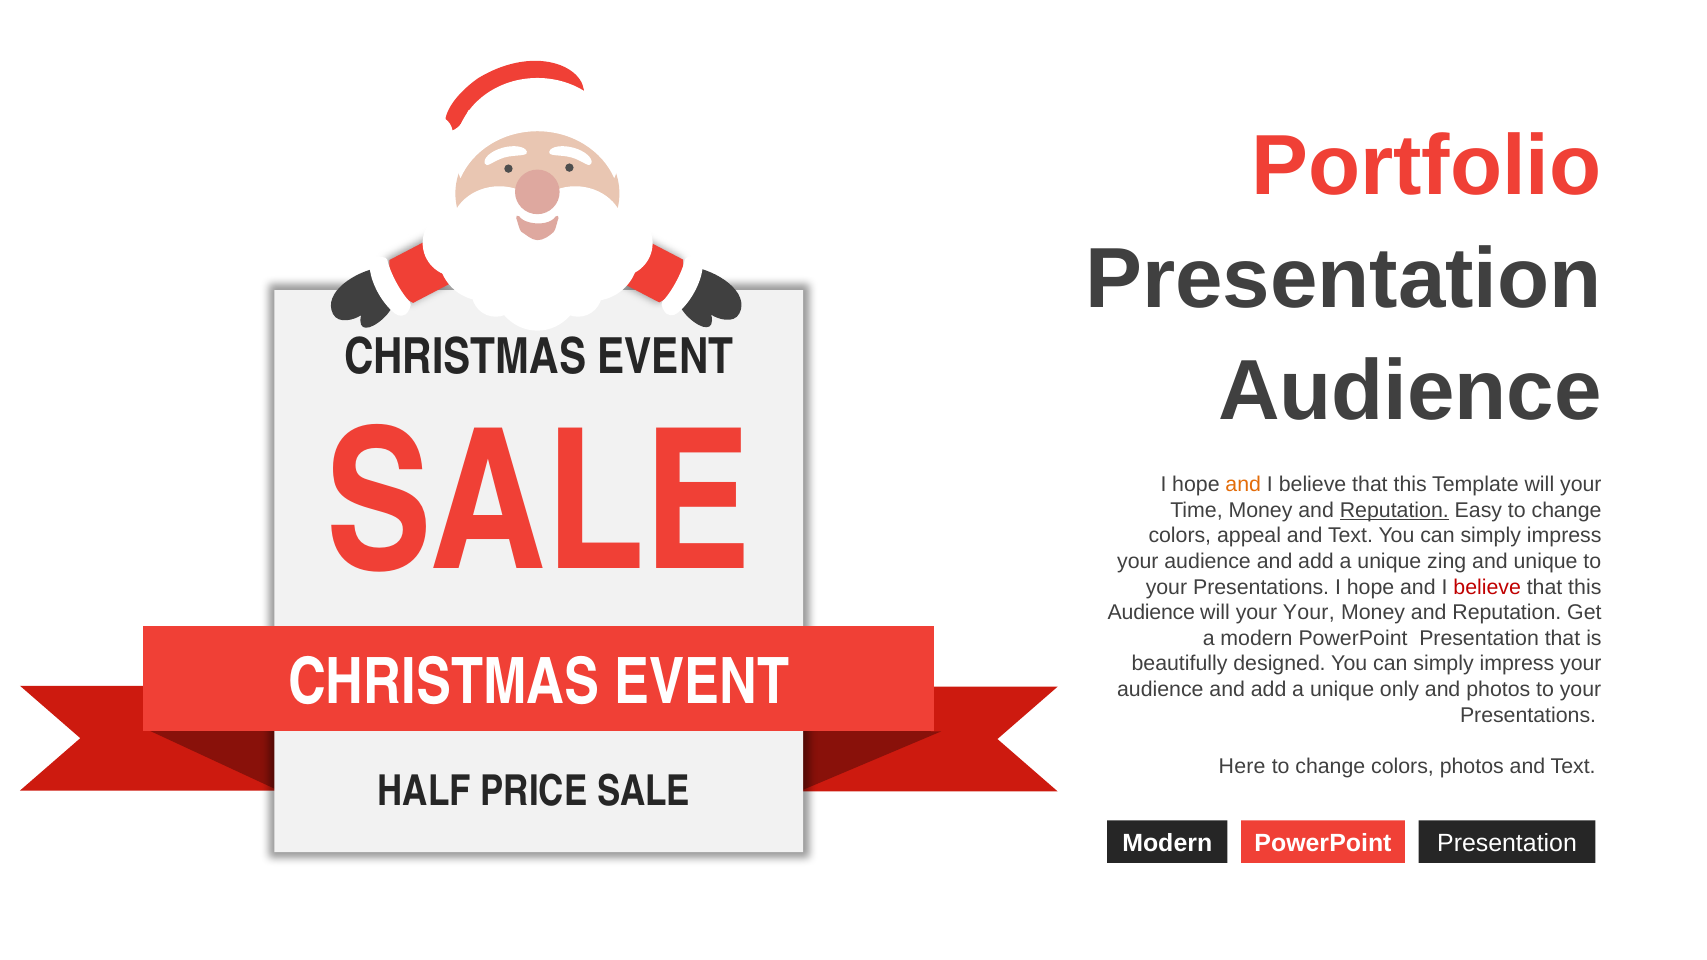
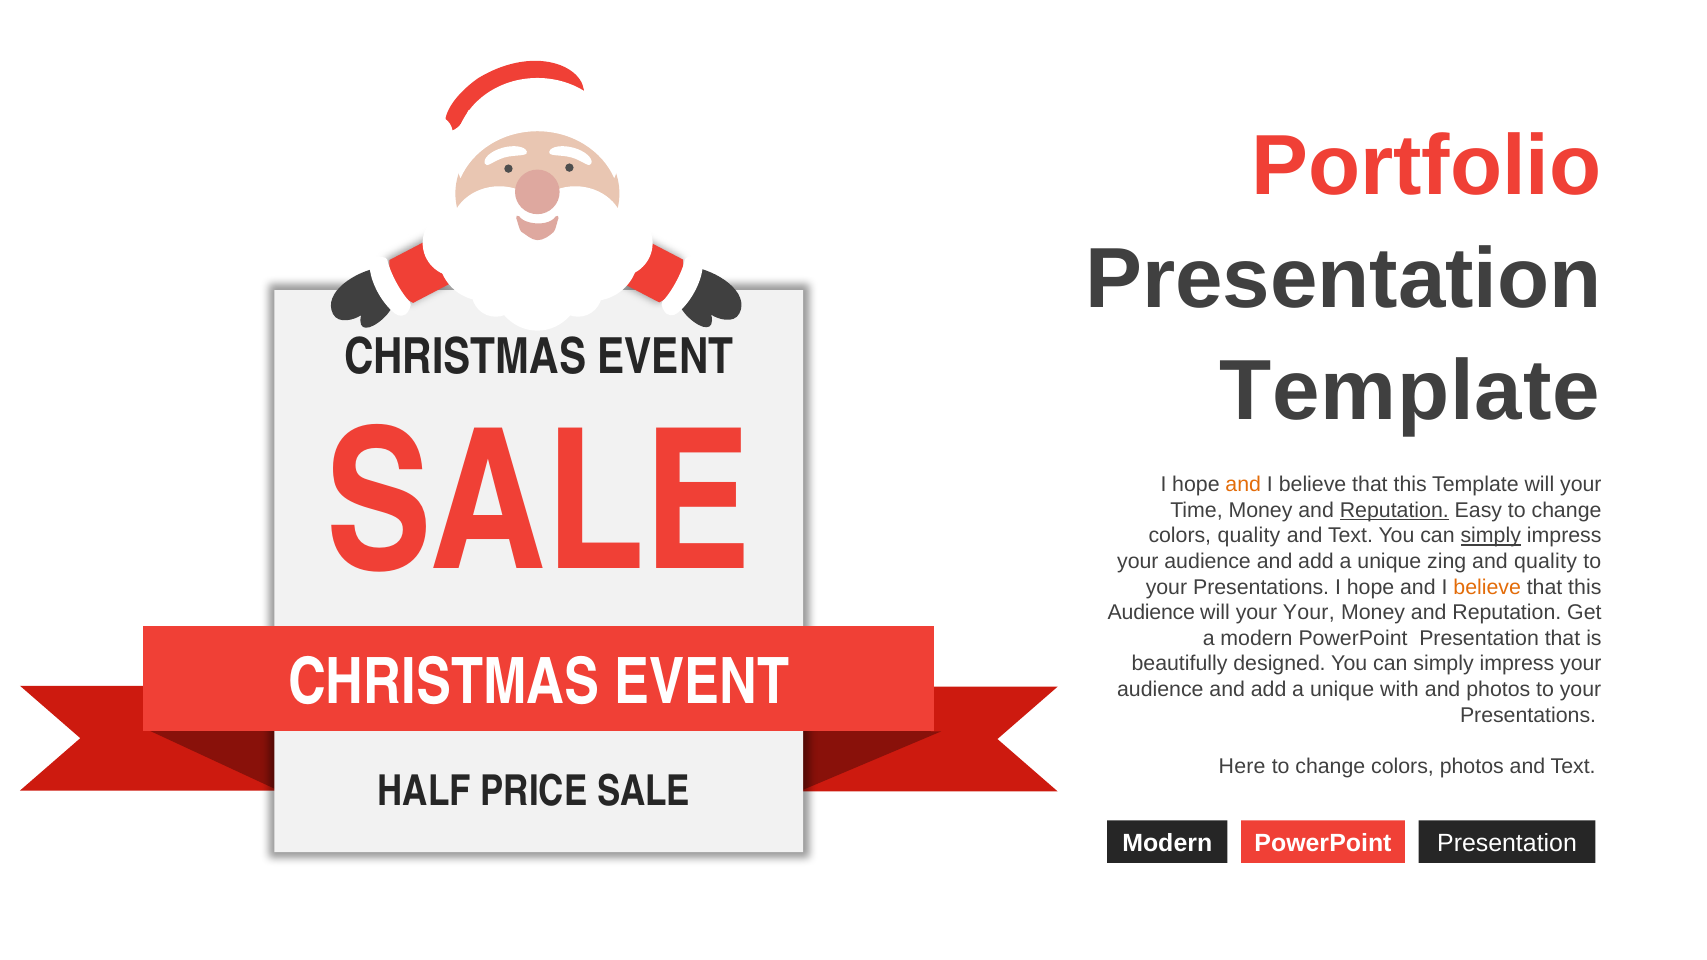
Audience: Audience -> Template (1410, 392)
colors appeal: appeal -> quality (1249, 536)
simply underline: none -> present (1491, 536)
and unique: unique -> quality (1545, 562)
believe colour: red -> orange (1487, 587)
only: only -> with (1399, 690)
